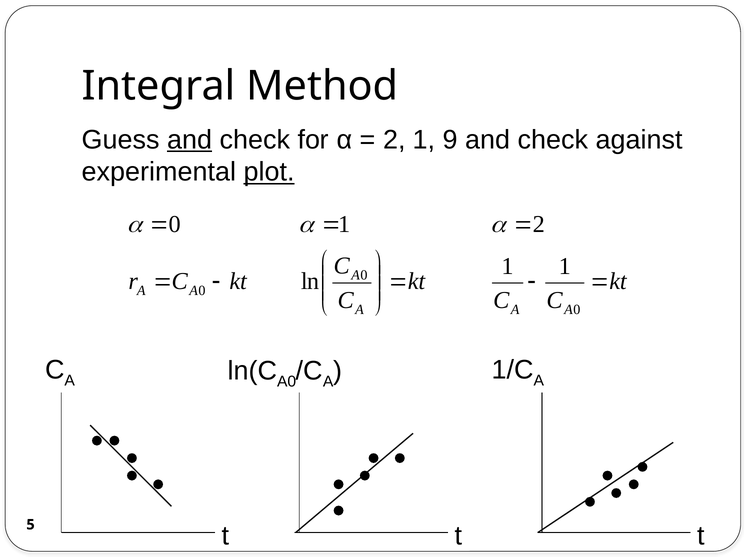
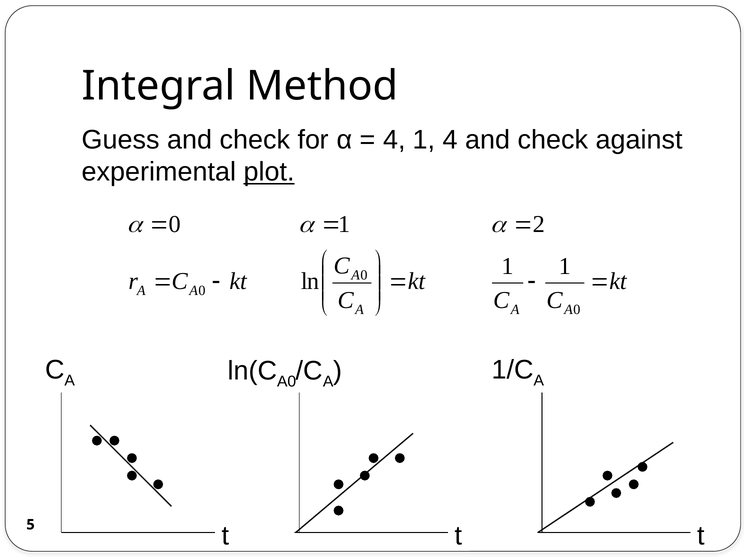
and underline: present -> none (190, 140)
2: 2 -> 4 (394, 140)
1 9: 9 -> 4 (450, 140)
